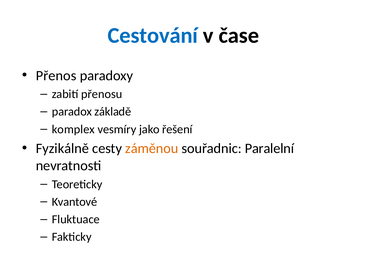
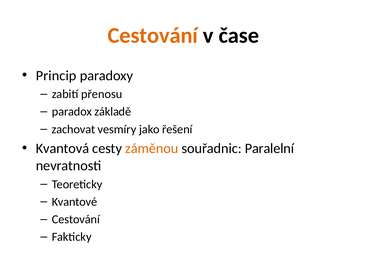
Cestování colour: blue -> orange (153, 36)
Přenos: Přenos -> Princip (56, 76)
komplex: komplex -> zachovat (73, 129)
Fyzikálně: Fyzikálně -> Kvantová (62, 149)
Fluktuace: Fluktuace -> Cestování (76, 219)
